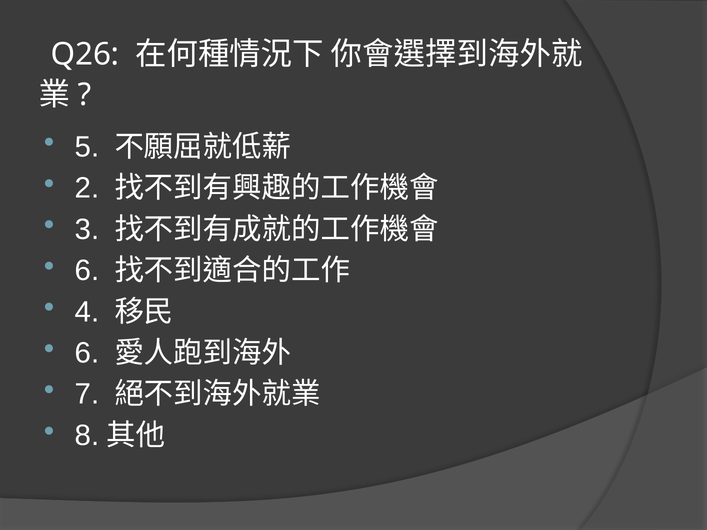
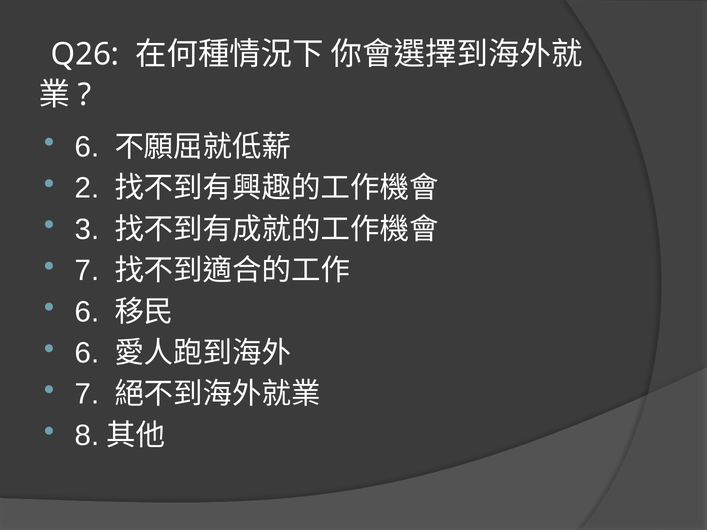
5: 5 -> 6 (87, 147)
6: 6 -> 7 (87, 271)
4: 4 -> 6 (87, 312)
